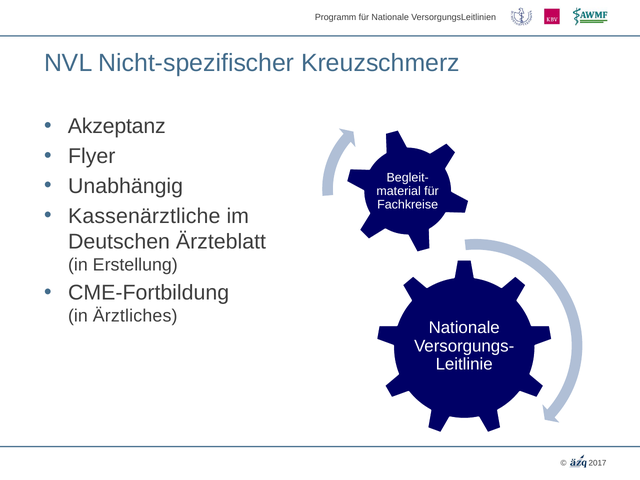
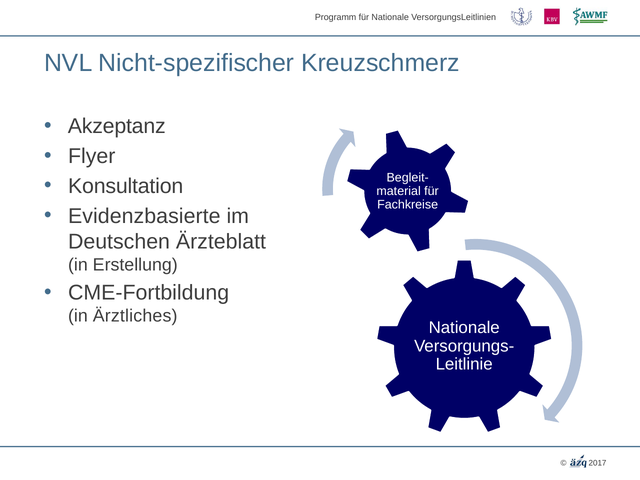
Unabhängig: Unabhängig -> Konsultation (126, 186)
Kassenärztliche: Kassenärztliche -> Evidenzbasierte (144, 216)
